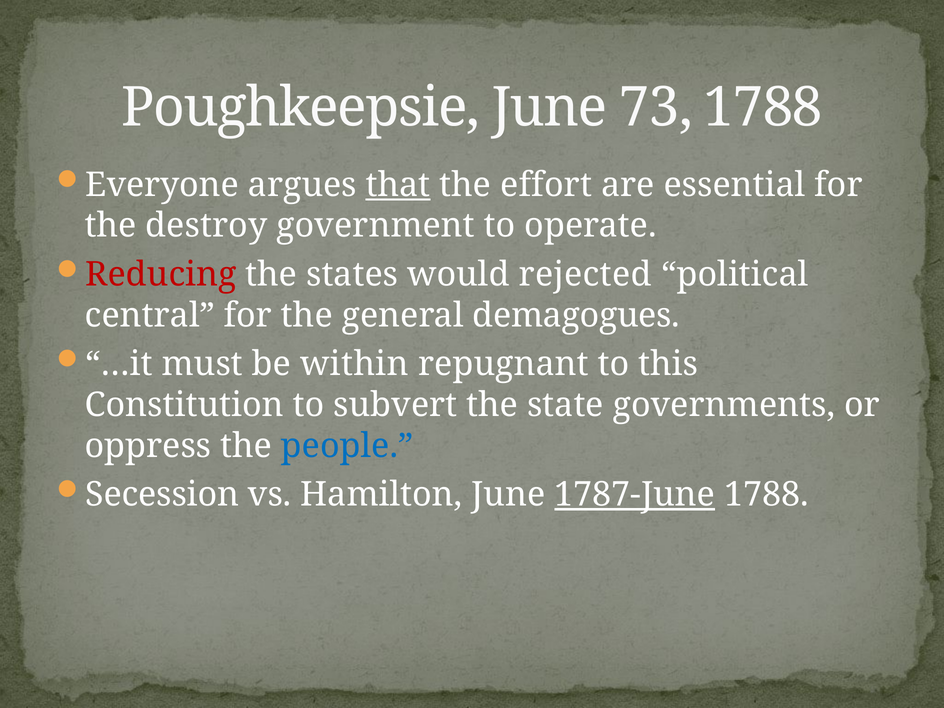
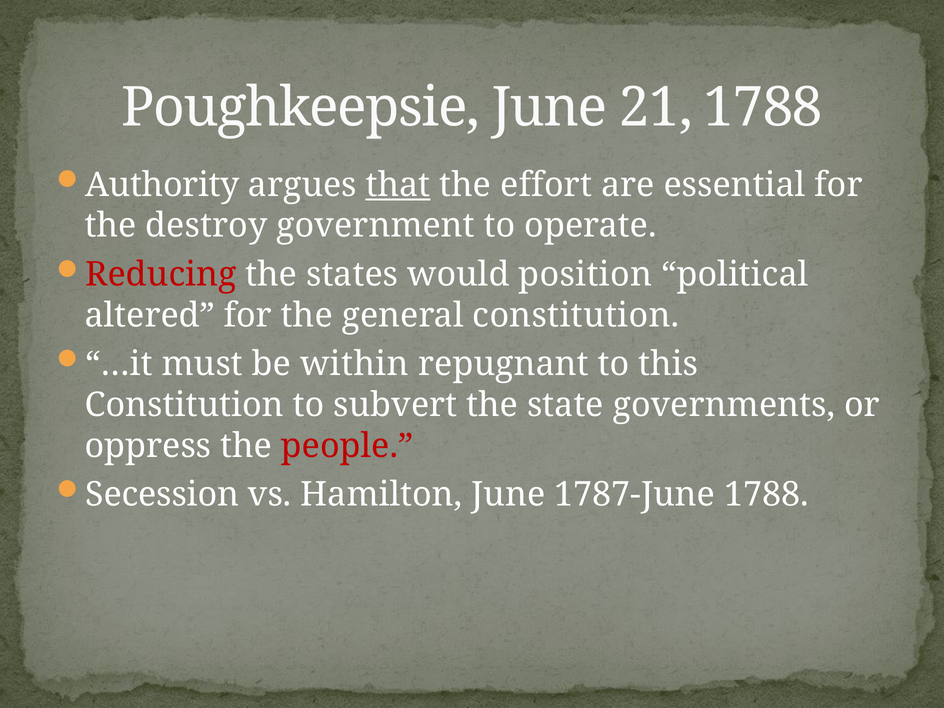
73: 73 -> 21 (656, 108)
Everyone: Everyone -> Authority (162, 185)
rejected: rejected -> position (585, 274)
central: central -> altered (150, 315)
general demagogues: demagogues -> constitution (576, 315)
people colour: blue -> red (347, 446)
1787-June underline: present -> none (635, 495)
